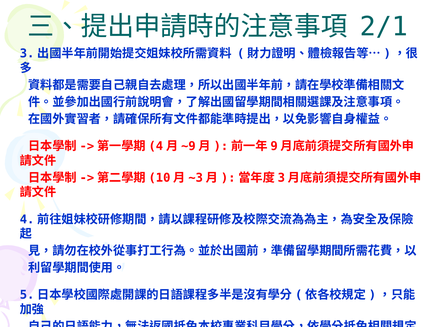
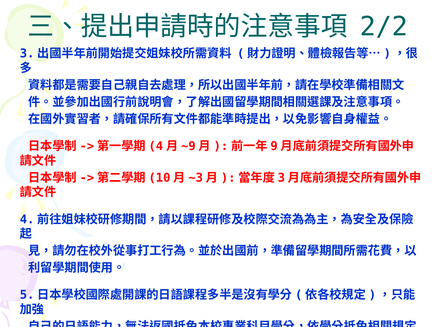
2/1: 2/1 -> 2/2 (384, 27)
